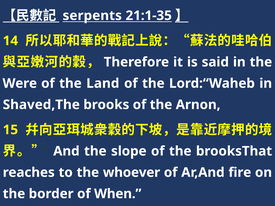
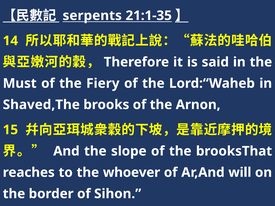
Were: Were -> Must (20, 83)
Land: Land -> Fiery (103, 83)
fire: fire -> will (240, 173)
When: When -> Sihon (118, 194)
